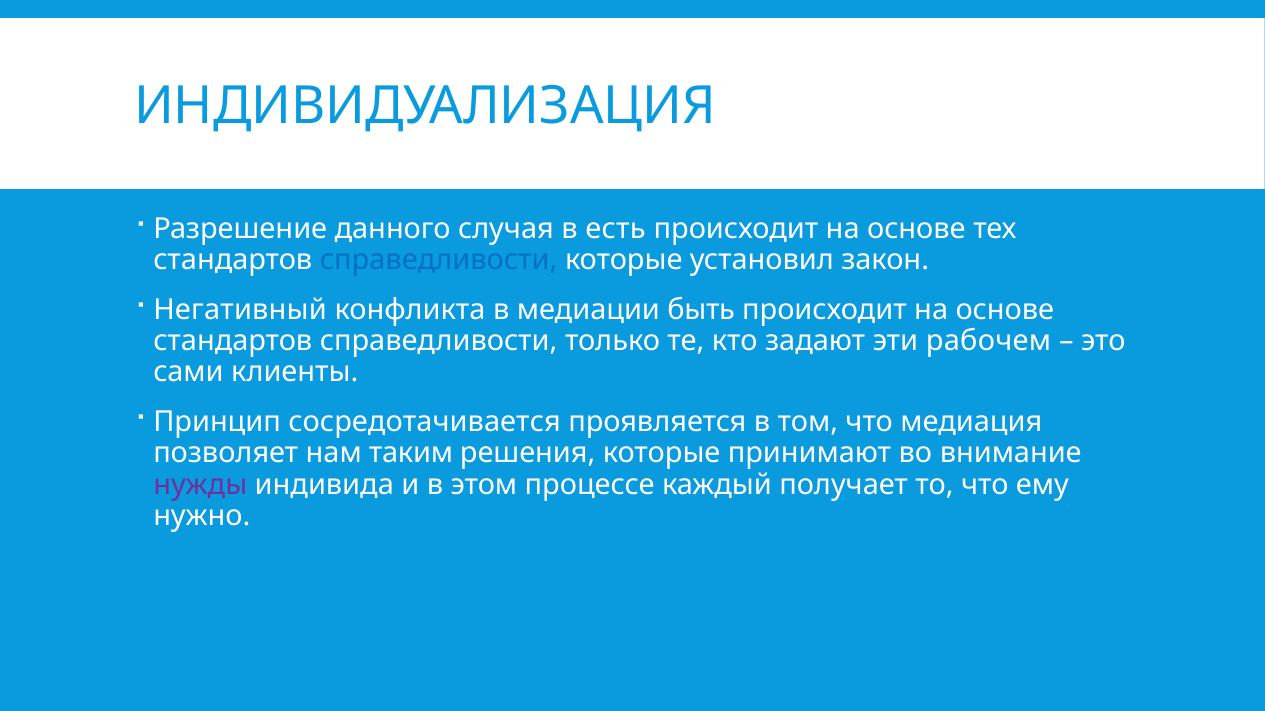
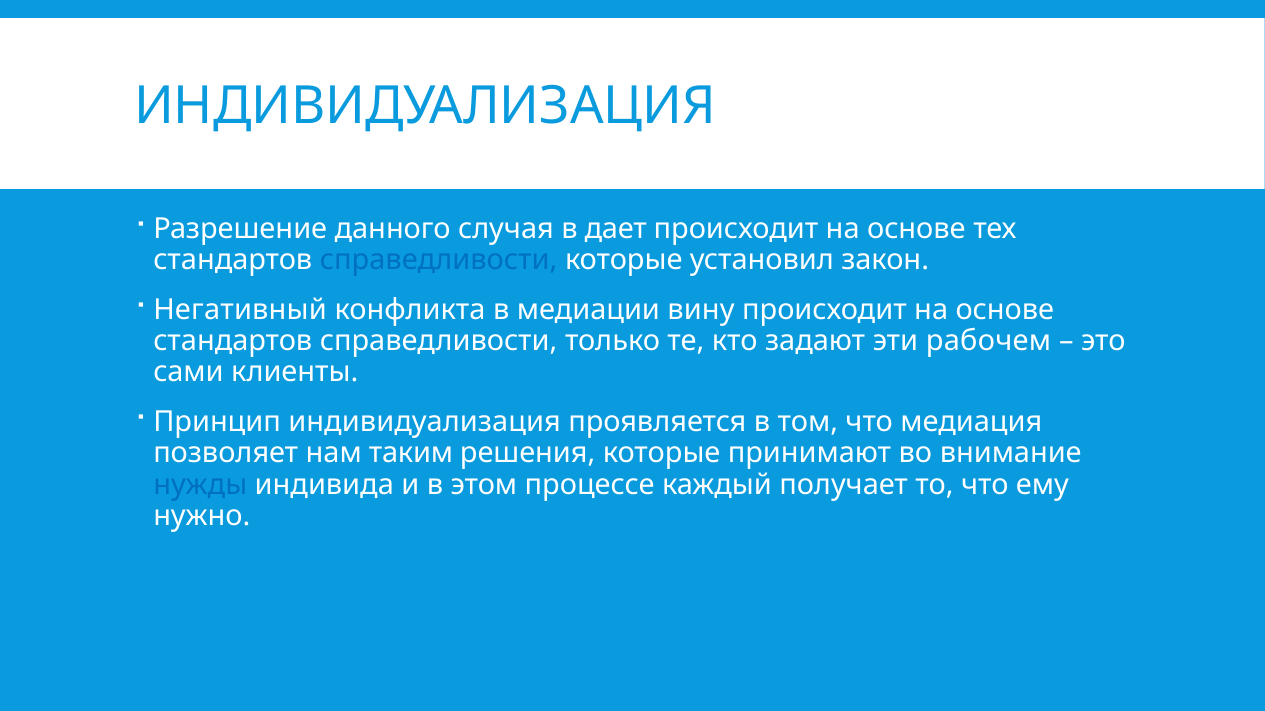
есть: есть -> дает (616, 229)
быть: быть -> вину (701, 310)
Принцип сосредотачивается: сосредотачивается -> индивидуализация (425, 422)
нужды colour: purple -> blue (200, 485)
